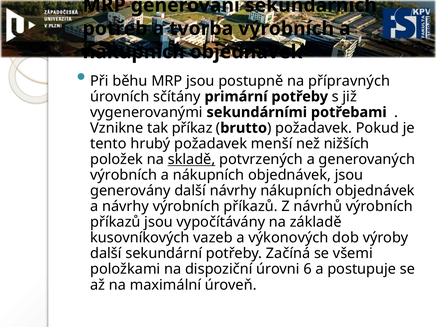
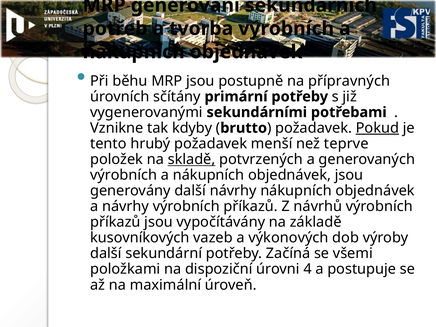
příkaz: příkaz -> kdyby (192, 128)
Pokud underline: none -> present (377, 128)
nižších: nižších -> teprve (346, 144)
6: 6 -> 4 (308, 269)
